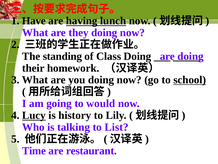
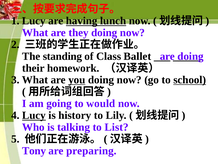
1 Have: Have -> Lucy (34, 21)
Class Doing: Doing -> Ballet (137, 56)
you underline: none -> present (77, 80)
Time: Time -> Tony (34, 150)
restaurant: restaurant -> preparing (91, 150)
